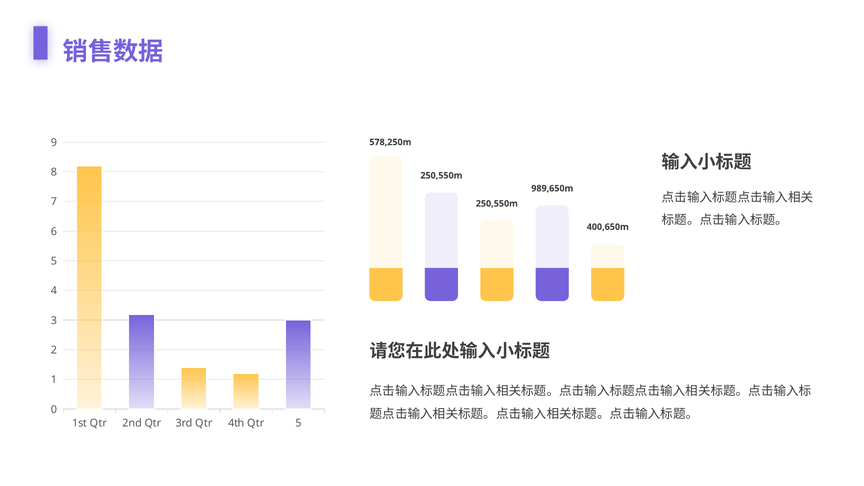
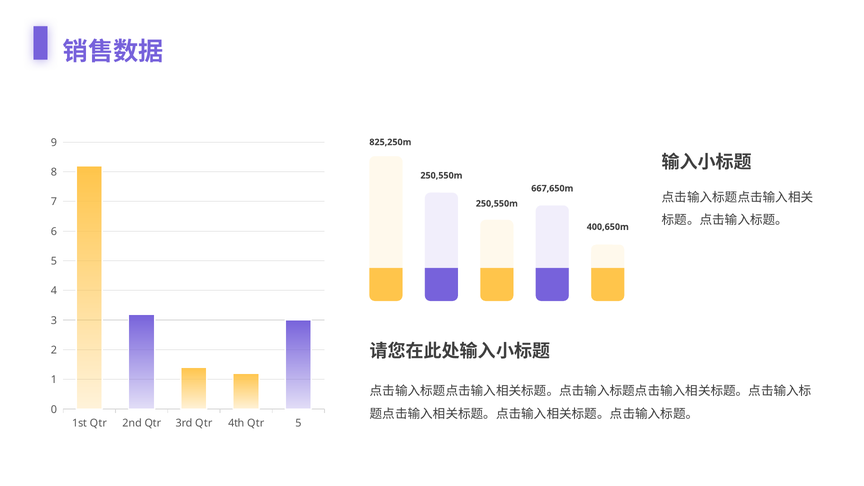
578,250m: 578,250m -> 825,250m (390, 142)
989,650m: 989,650m -> 667,650m (552, 188)
